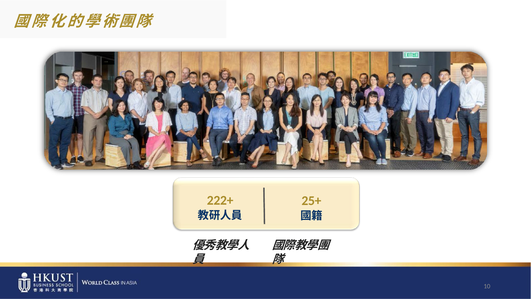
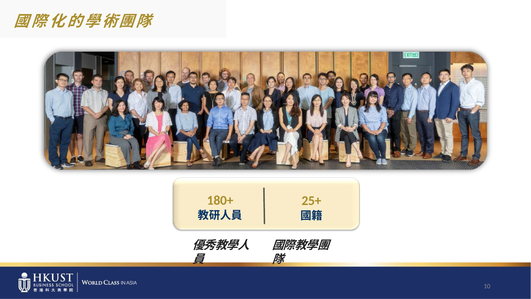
222+: 222+ -> 180+ (220, 200)
